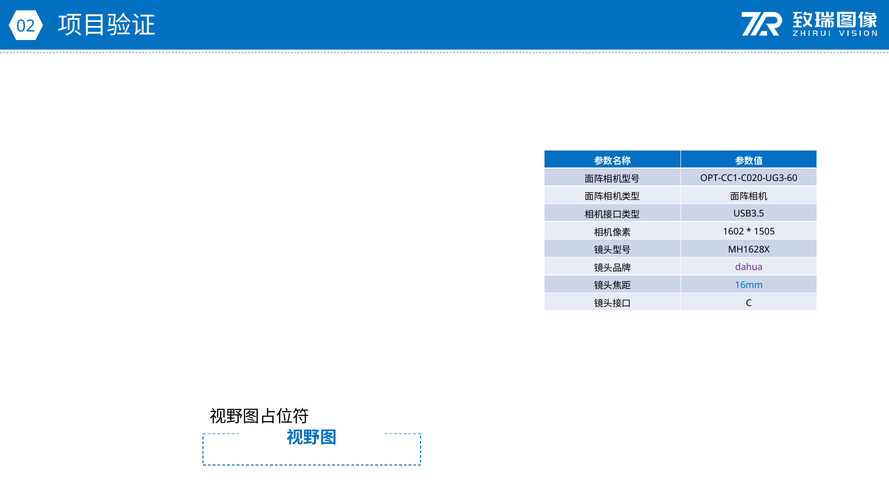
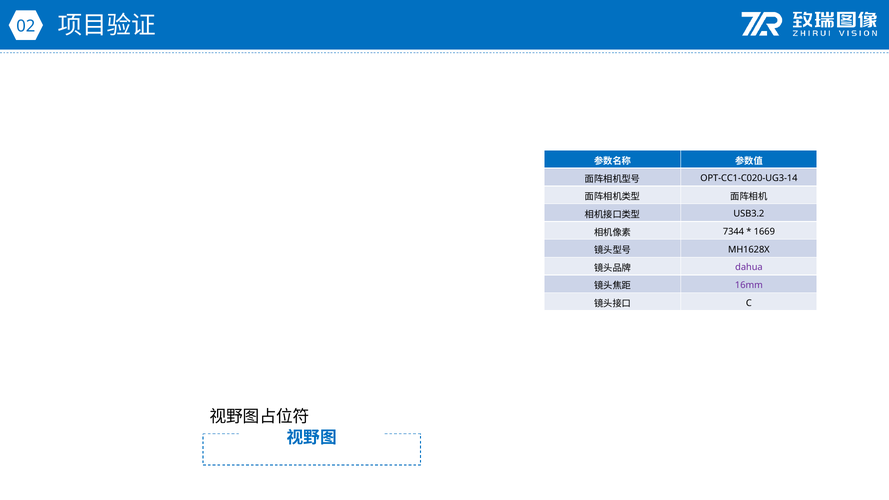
OPT-CC1-C020-UG3-60: OPT-CC1-C020-UG3-60 -> OPT-CC1-C020-UG3-14 (749, 178)
USB3.5: USB3.5 -> USB3.2 (749, 214)
1602: 1602 -> 7344 (733, 232)
1505: 1505 -> 1669 (764, 232)
16mm colour: blue -> purple (749, 285)
